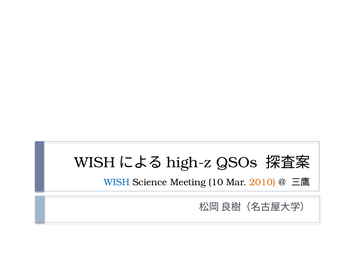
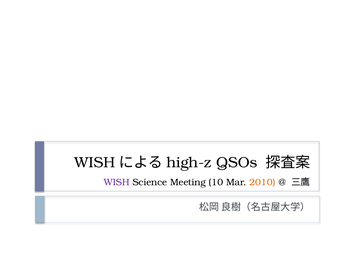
WISH colour: blue -> purple (117, 183)
